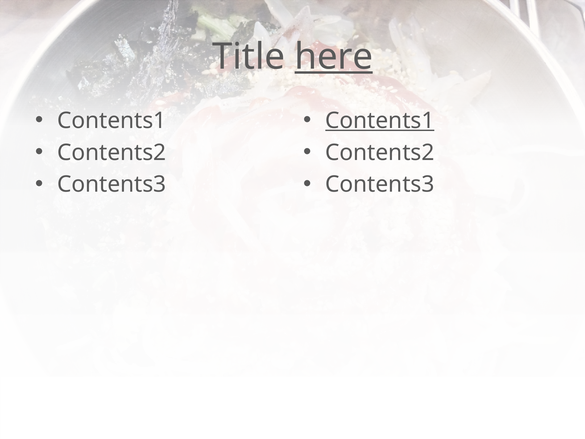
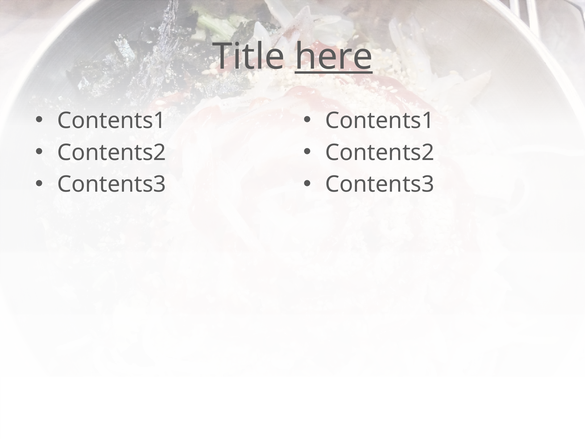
Contents1 underline: present -> none (380, 121)
